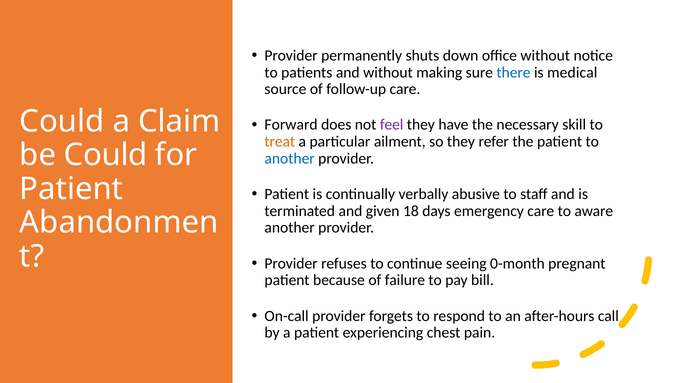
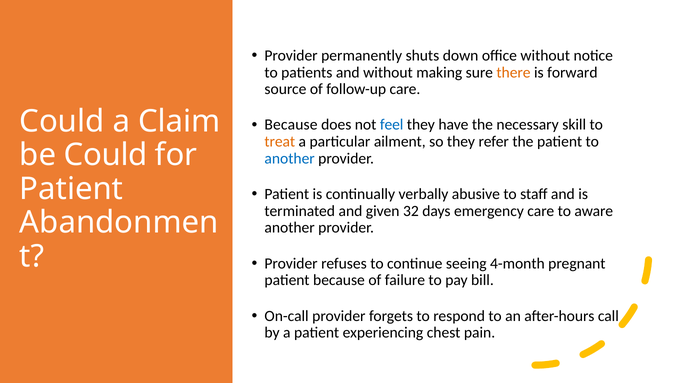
there colour: blue -> orange (514, 72)
medical: medical -> forward (572, 72)
Forward: Forward -> Because (291, 125)
feel colour: purple -> blue (392, 125)
18: 18 -> 32 (411, 211)
0-month: 0-month -> 4-month (517, 263)
